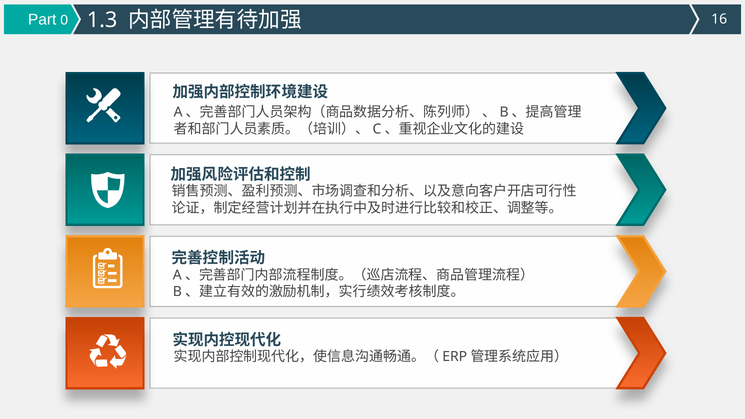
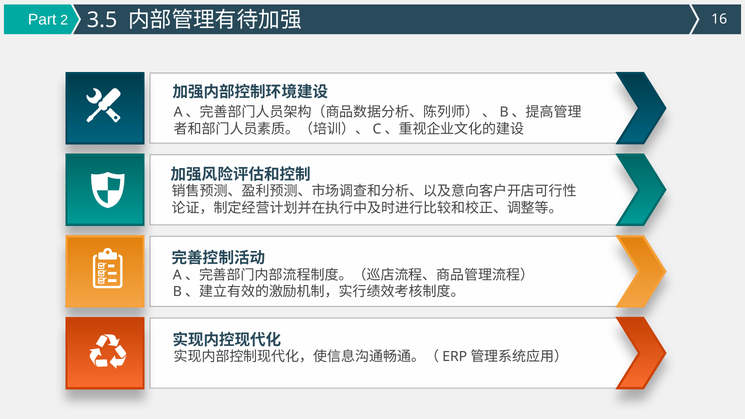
0: 0 -> 2 (64, 20)
1.3: 1.3 -> 3.5 (102, 20)
